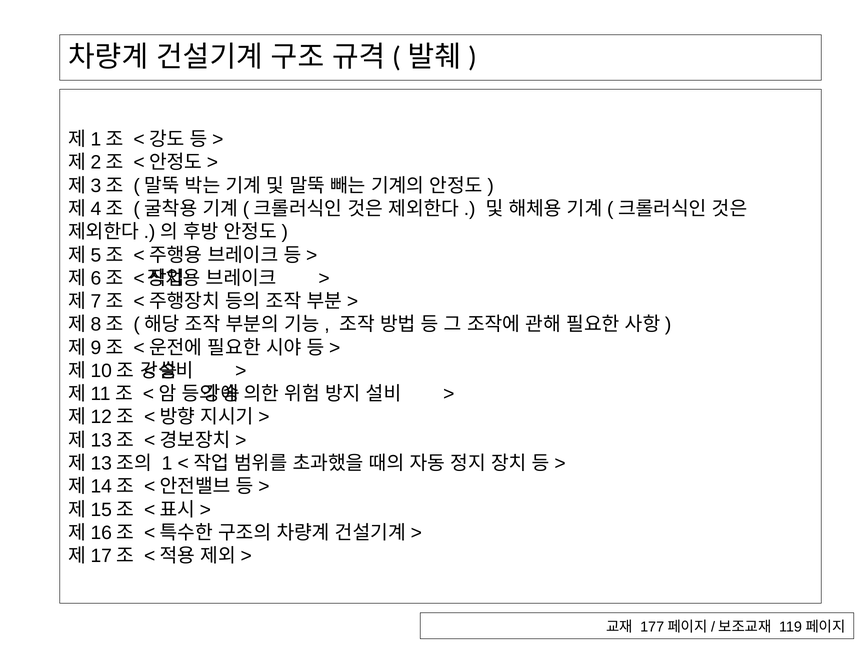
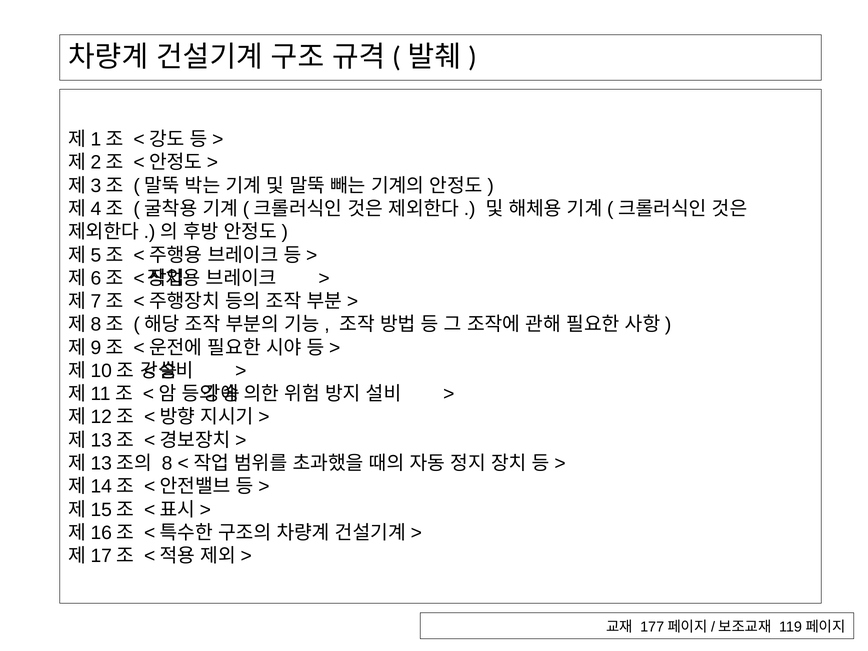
1: 1 -> 8 (167, 463)
